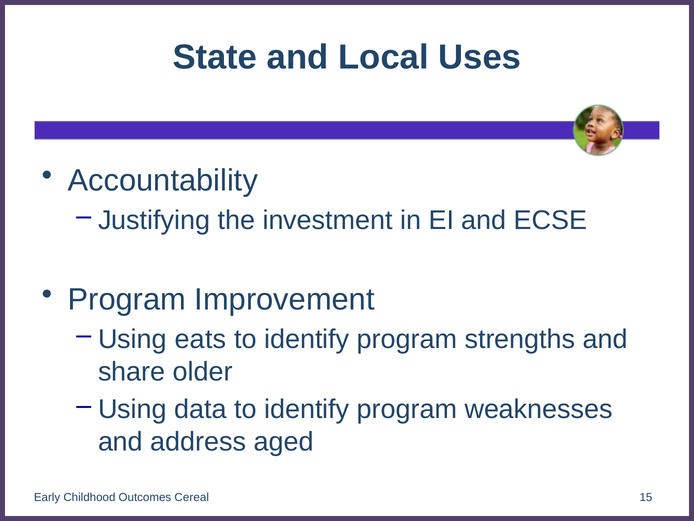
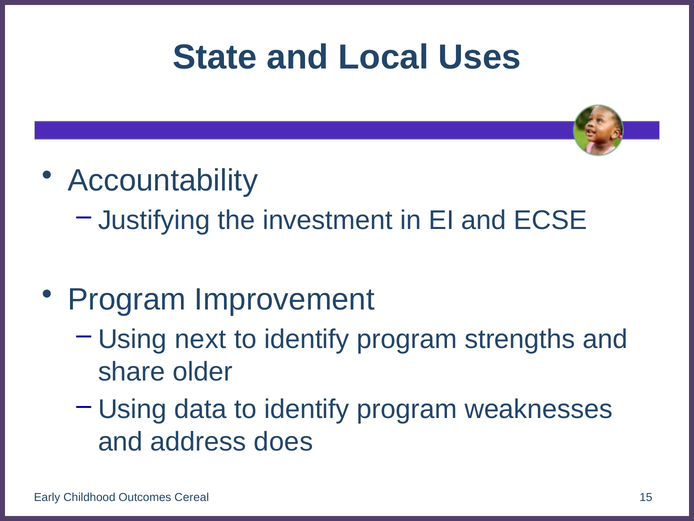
eats: eats -> next (200, 339)
aged: aged -> does (284, 442)
